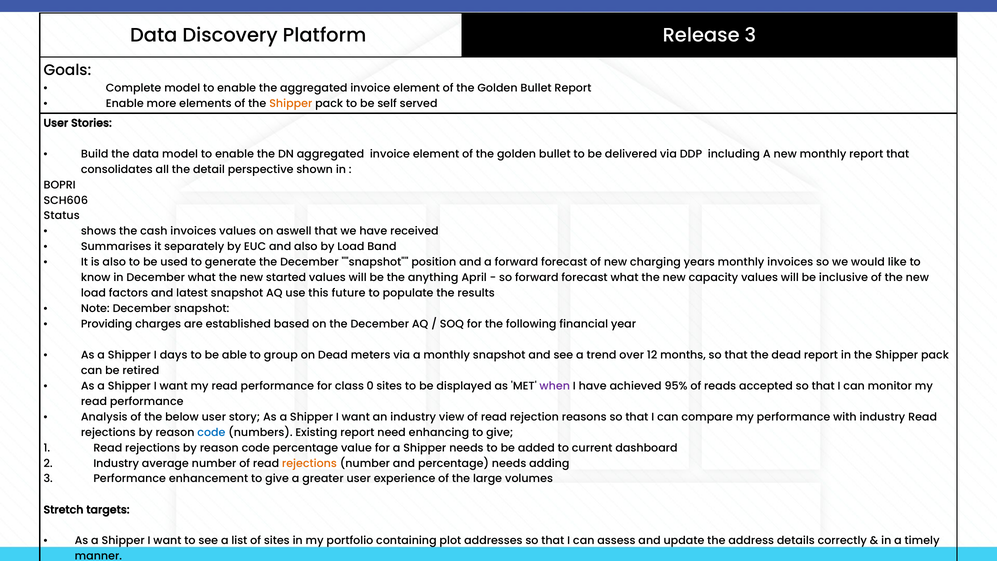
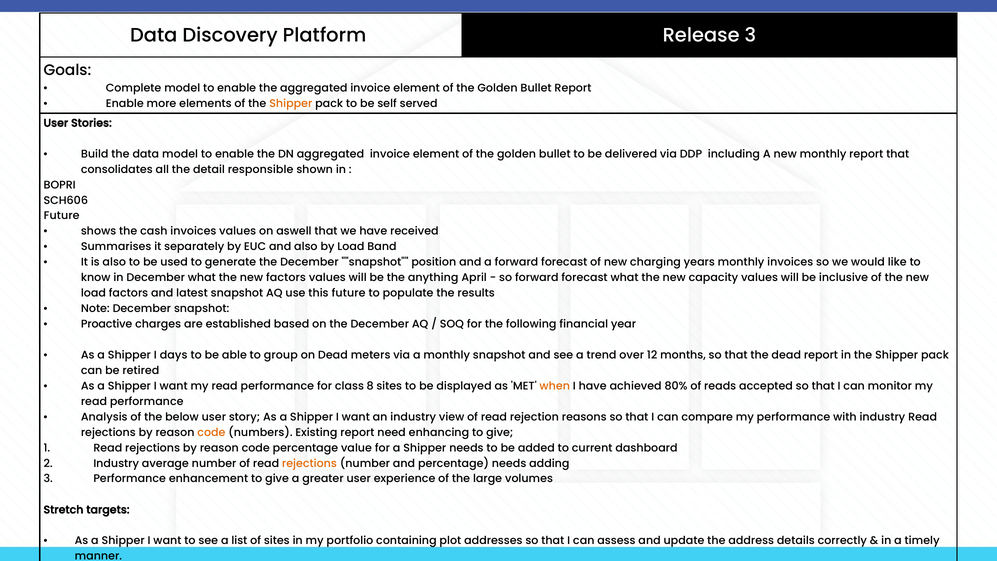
detail perspective: perspective -> responsible (261, 169)
Status: Status -> Future (62, 216)
new started: started -> factors (286, 278)
Providing: Providing -> Proactive (107, 324)
0: 0 -> 8 (370, 386)
when colour: purple -> orange (555, 386)
95%: 95% -> 80% (676, 386)
code colour: blue -> orange (211, 432)
